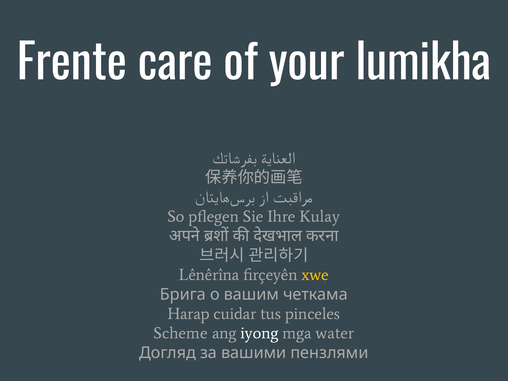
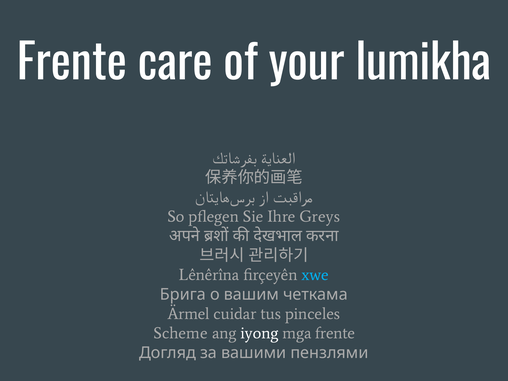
Kulay: Kulay -> Greys (320, 216)
xwe colour: yellow -> light blue (315, 275)
Harap: Harap -> Ärmel (189, 314)
mga water: water -> frente (335, 333)
